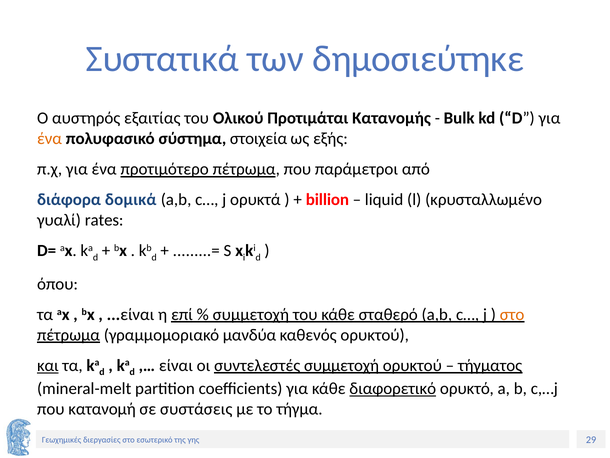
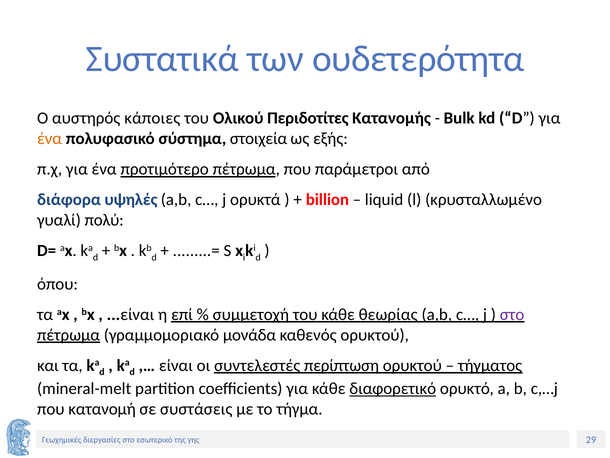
δημοσιεύτηκε: δημοσιεύτηκε -> ουδετερότητα (418, 59)
εξαιτίας: εξαιτίας -> κάποιες (152, 118)
Προτιμάται: Προτιμάται -> Περιδοτίτες (308, 118)
δομικά: δομικά -> υψηλές (131, 200)
rates: rates -> πολύ (104, 220)
σταθερό: σταθερό -> θεωρίας (388, 314)
στο colour: orange -> purple (512, 314)
μανδύα: μανδύα -> μονάδα (249, 335)
και underline: present -> none (48, 365)
συντελεστές συμμετοχή: συμμετοχή -> περίπτωση (342, 365)
